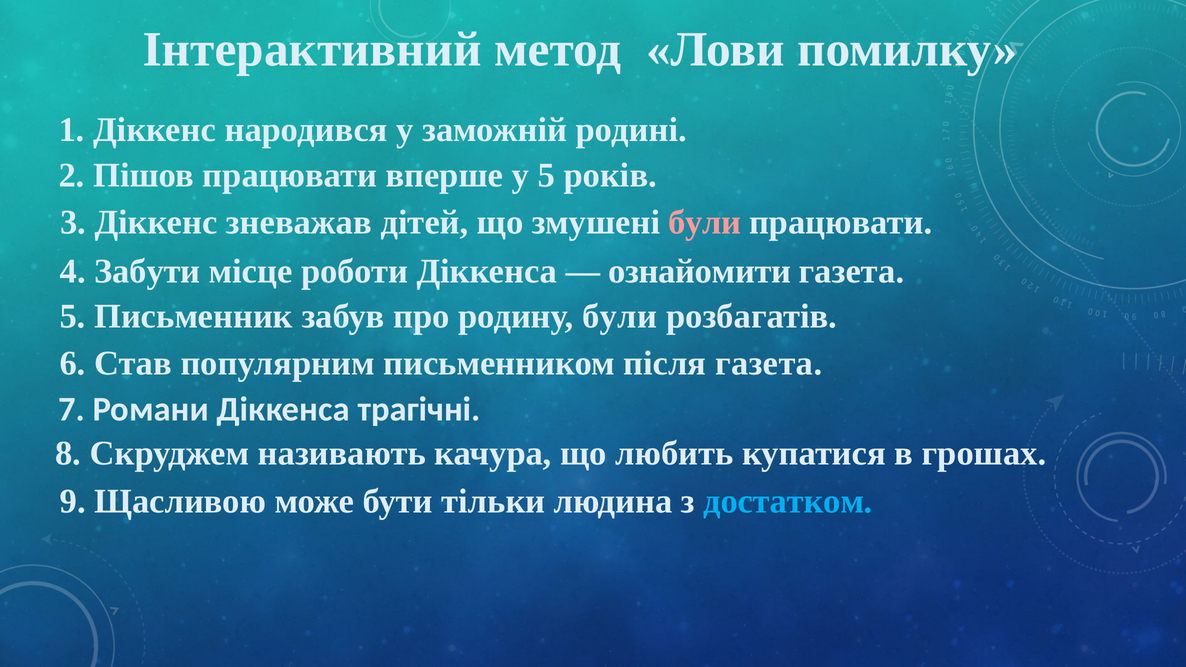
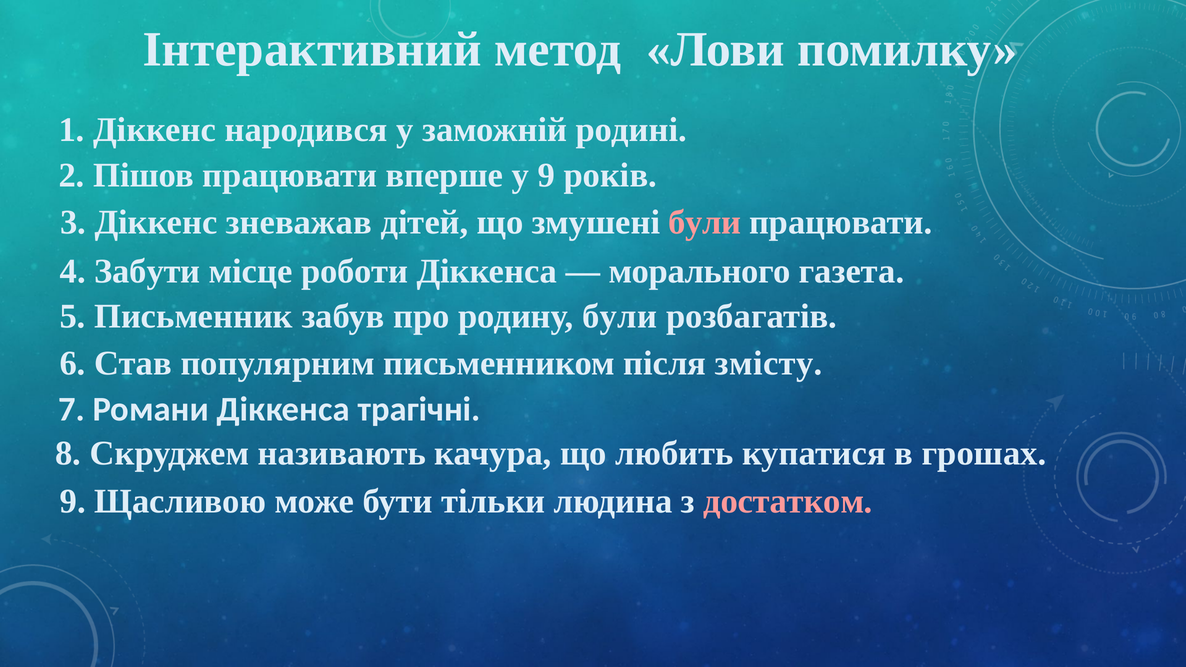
у 5: 5 -> 9 (546, 175)
ознайомити: ознайомити -> морального (700, 271)
після газета: газета -> змісту (769, 363)
достатком colour: light blue -> pink (788, 502)
